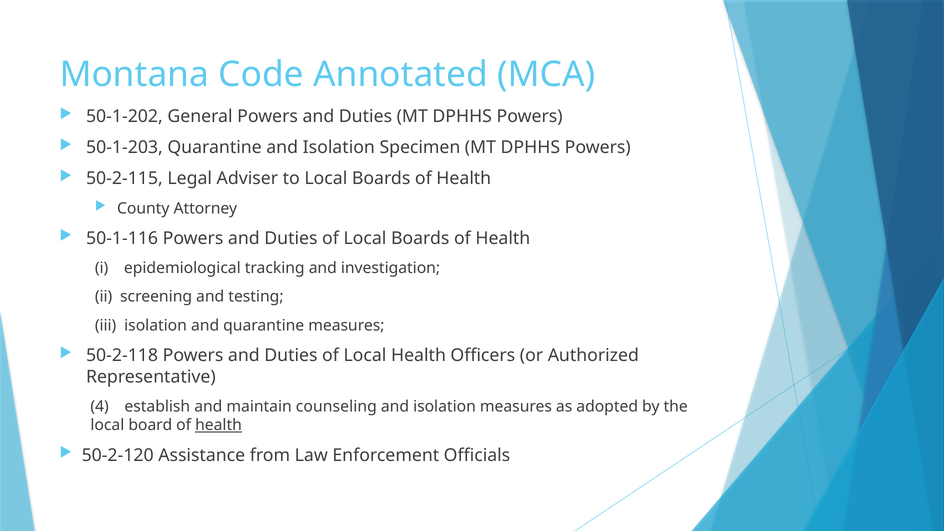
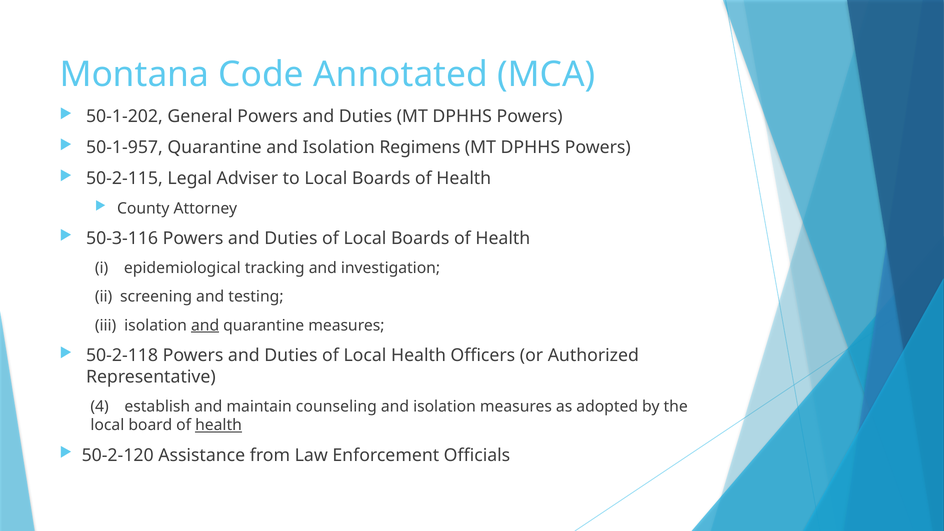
50-1-203: 50-1-203 -> 50-1-957 (124, 148)
Specimen: Specimen -> Regimens (420, 148)
50-1-116: 50-1-116 -> 50-3-116 (122, 238)
and underline: none -> present (205, 325)
